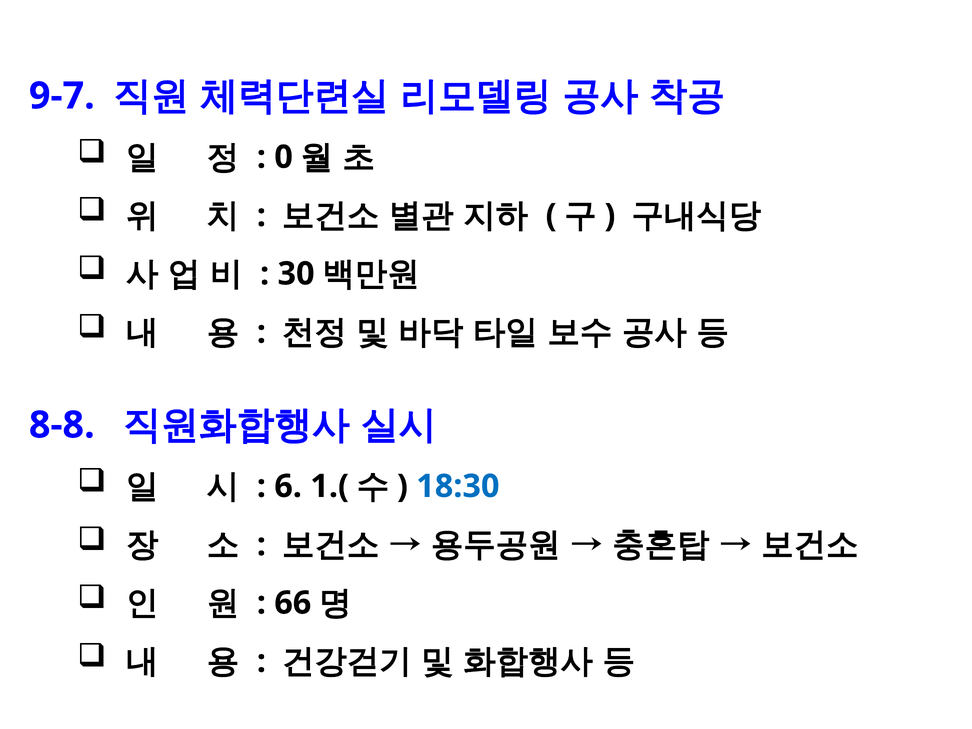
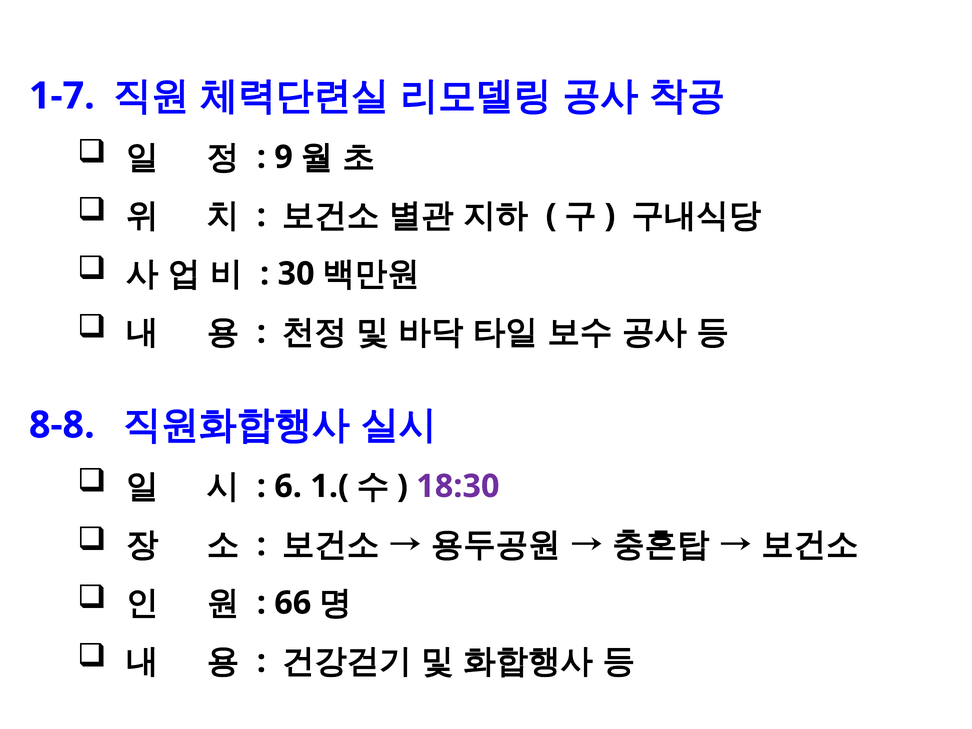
9-7: 9-7 -> 1-7 (62, 96)
0: 0 -> 9 (284, 157)
18:30 colour: blue -> purple (458, 486)
